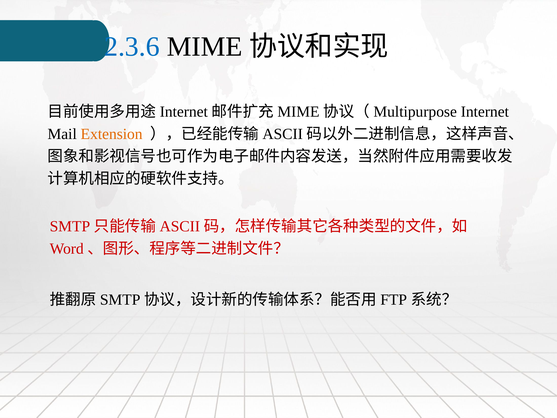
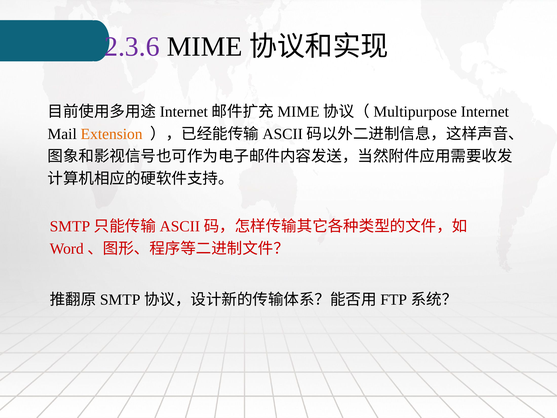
2.3.6 colour: blue -> purple (132, 47)
